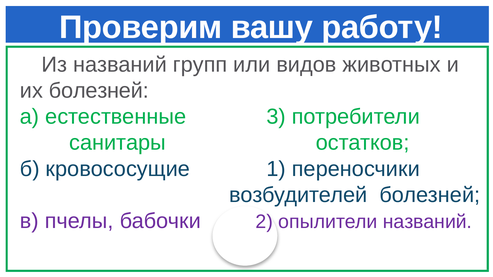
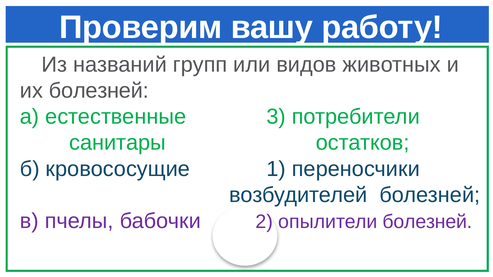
опылители названий: названий -> болезней (428, 222)
